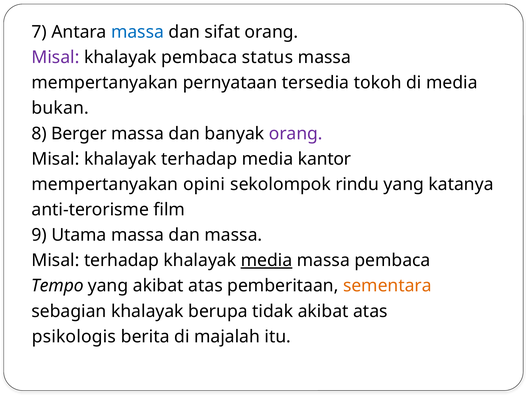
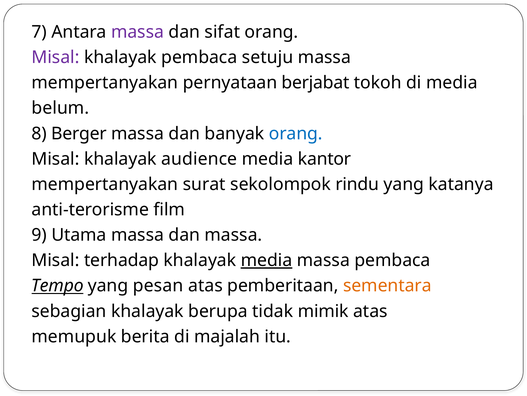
massa colour: blue -> purple (137, 32)
status: status -> setuju (268, 57)
tersedia: tersedia -> berjabat (316, 83)
bukan: bukan -> belum (60, 108)
orang colour: purple -> blue (296, 133)
khalayak terhadap: terhadap -> audience (199, 159)
opini: opini -> surat (204, 184)
Tempo underline: none -> present (57, 285)
yang akibat: akibat -> pesan (158, 285)
tidak akibat: akibat -> mimik (323, 311)
psikologis: psikologis -> memupuk (74, 336)
